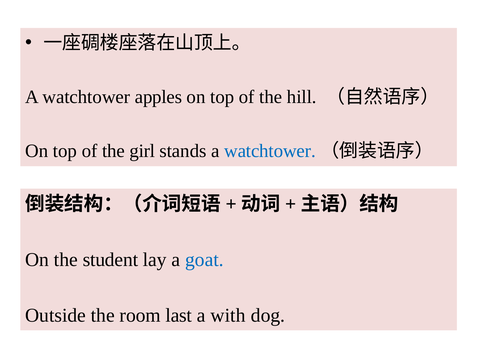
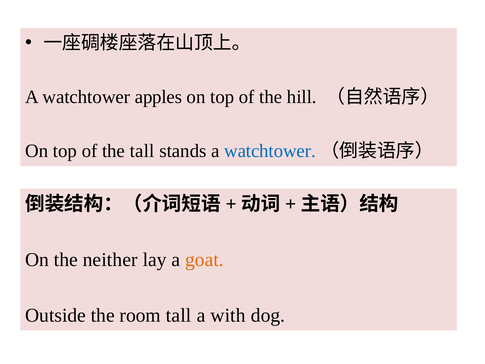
the girl: girl -> tall (142, 151)
student: student -> neither (110, 260)
goat colour: blue -> orange (204, 260)
room last: last -> tall (179, 315)
